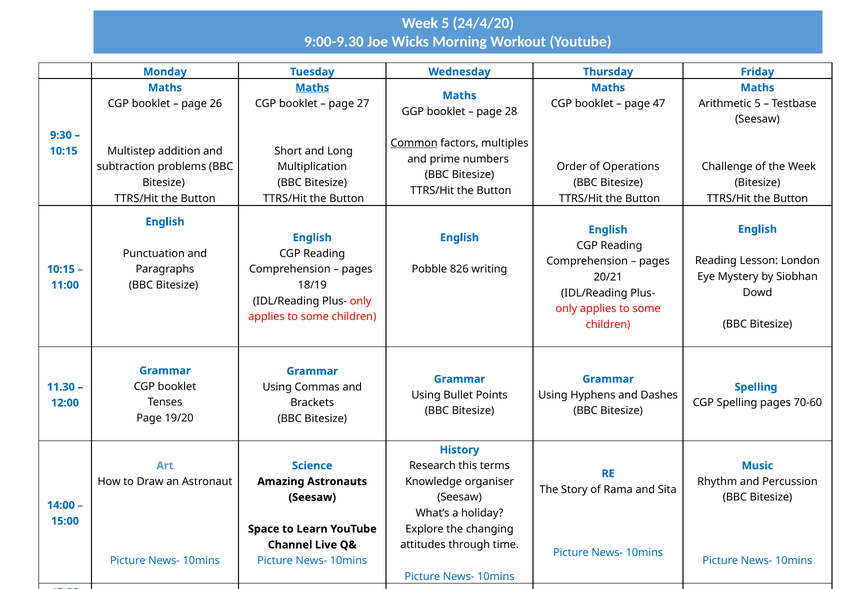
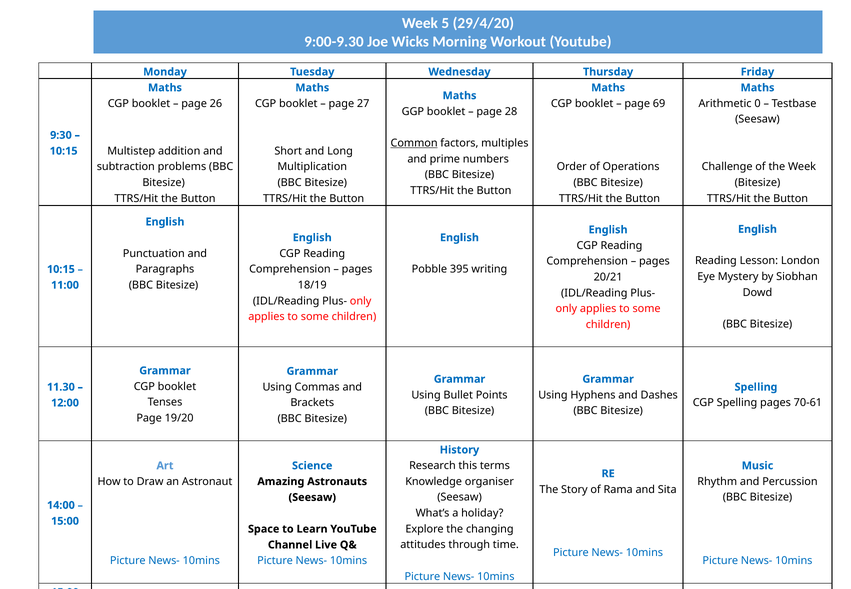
24/4/20: 24/4/20 -> 29/4/20 (483, 23)
Maths underline: present -> none (312, 88)
47: 47 -> 69 (659, 104)
Arithmetic 5: 5 -> 0 (758, 104)
826: 826 -> 395 (459, 269)
70-60: 70-60 -> 70-61 (808, 403)
